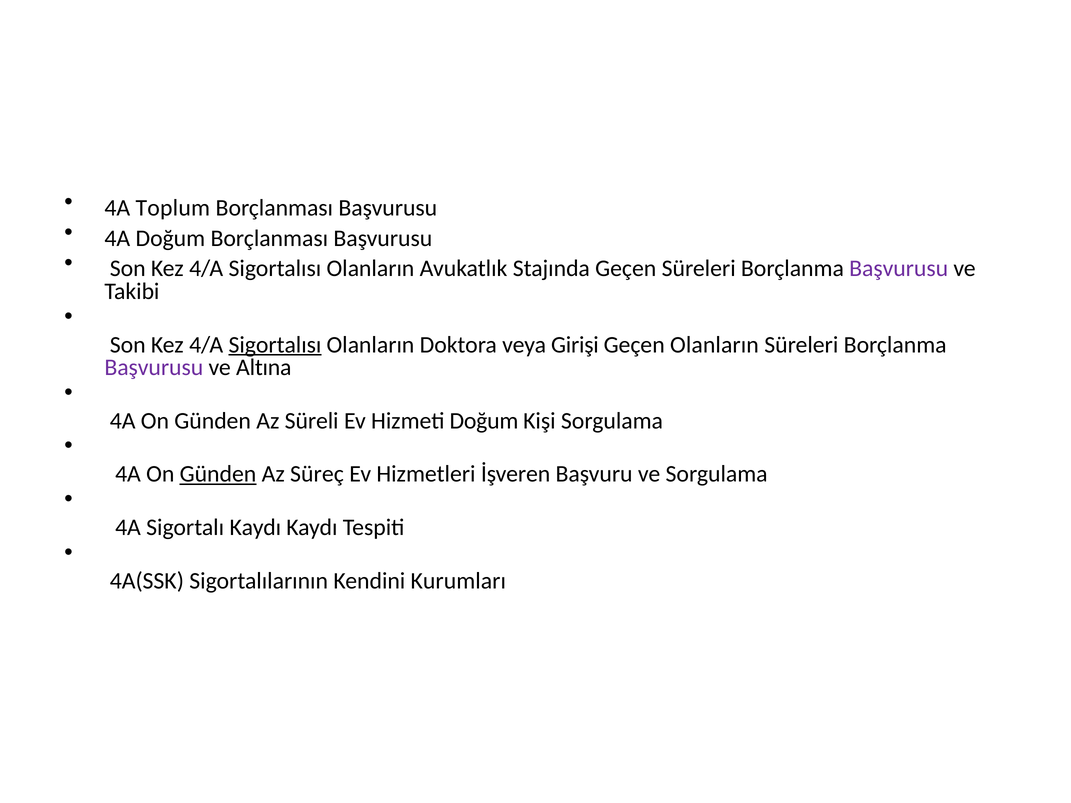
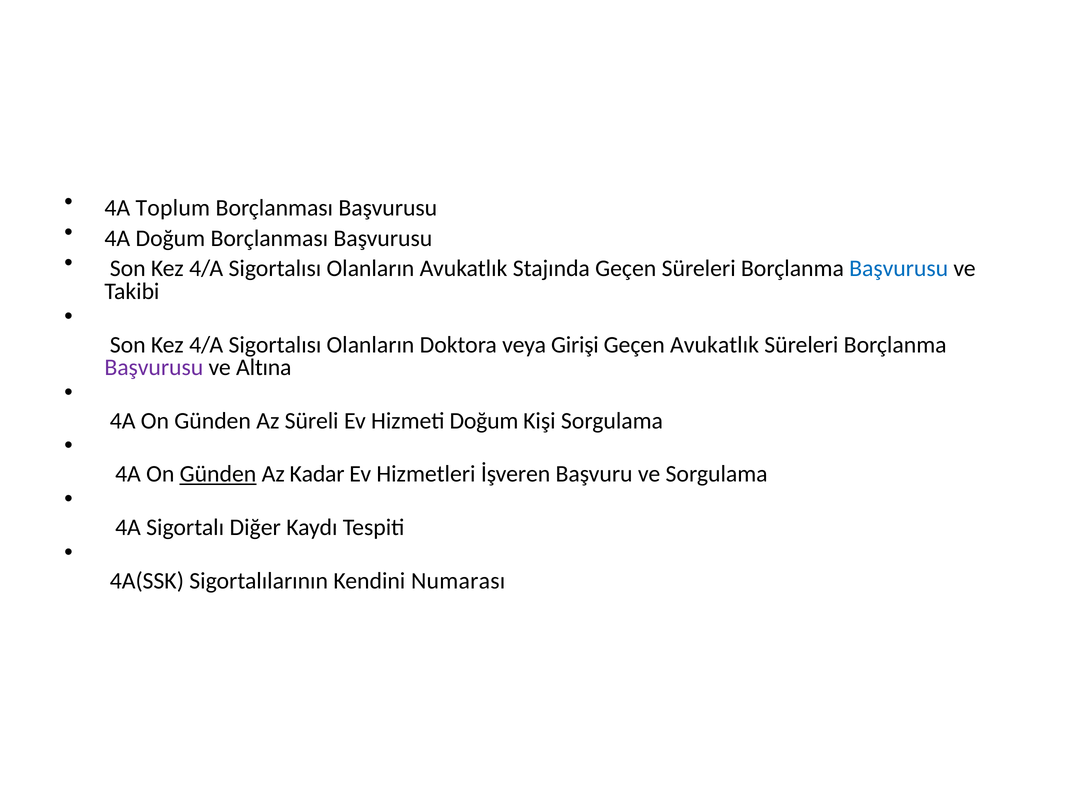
Başvurusu colour: purple -> blue (899, 269)
Sigortalısı underline: present -> none (275, 345)
Geçen Olanların: Olanların -> Avukatlık (715, 345)
Süreç: Süreç -> Kadar (317, 474)
Sigortalı Kaydı: Kaydı -> Diğer (255, 528)
Kurumları: Kurumları -> Numarası (458, 581)
